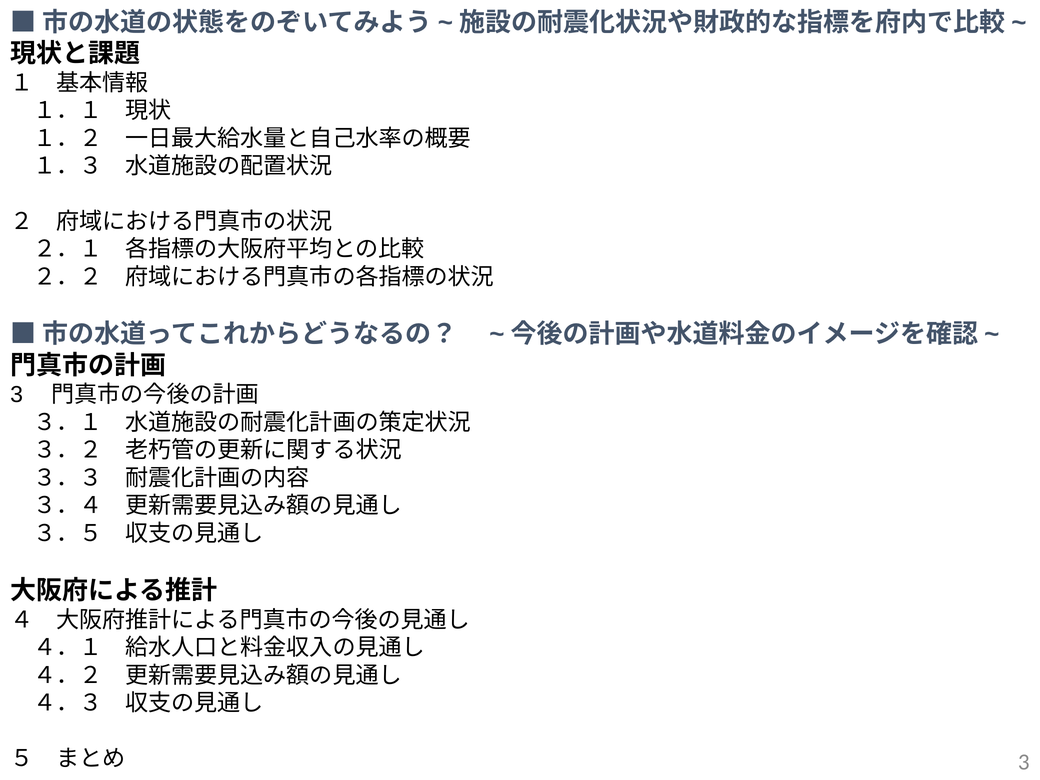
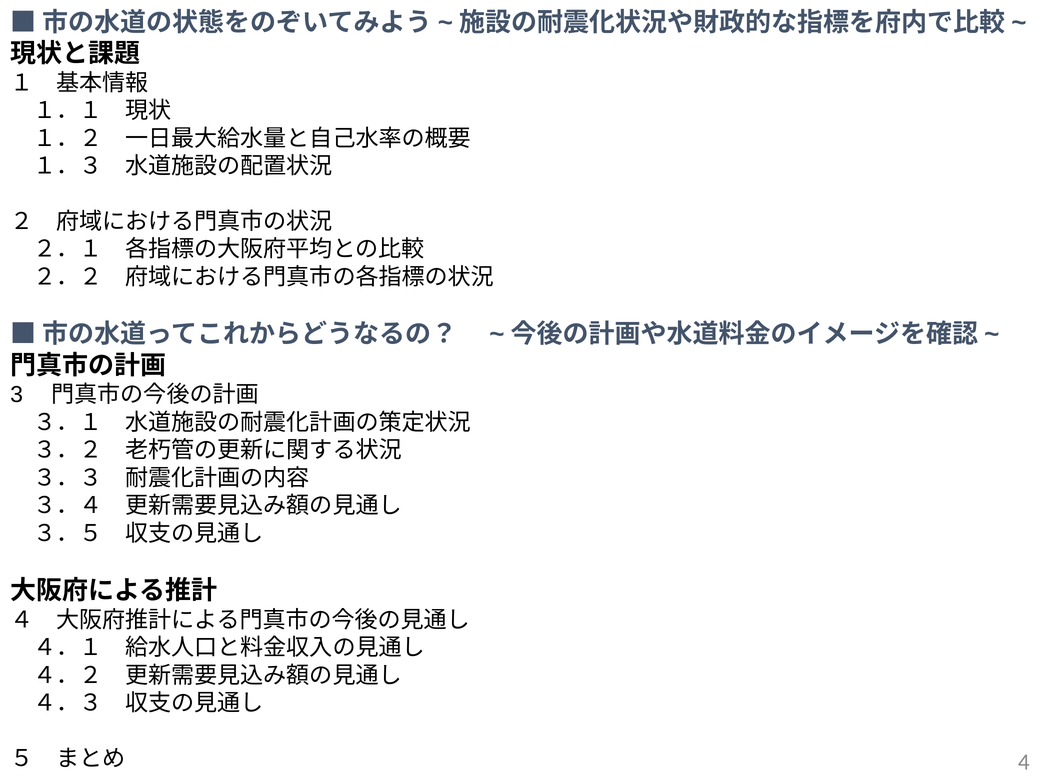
3: 3 -> 4 (1024, 762)
